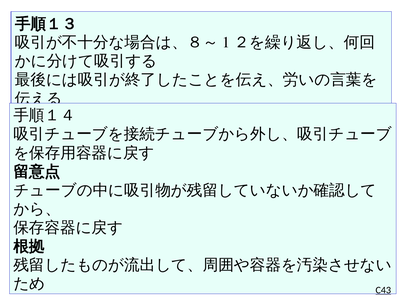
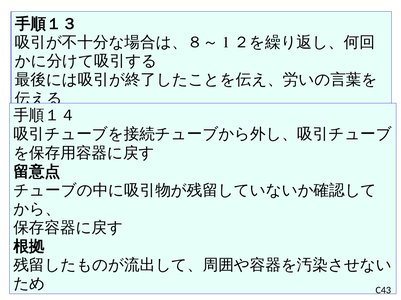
C43 underline: present -> none (383, 291)
